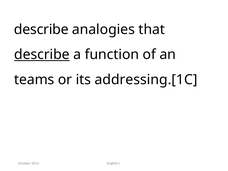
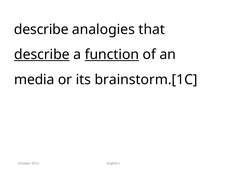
function underline: none -> present (112, 55)
teams: teams -> media (34, 80)
addressing.[1C: addressing.[1C -> brainstorm.[1C (146, 80)
